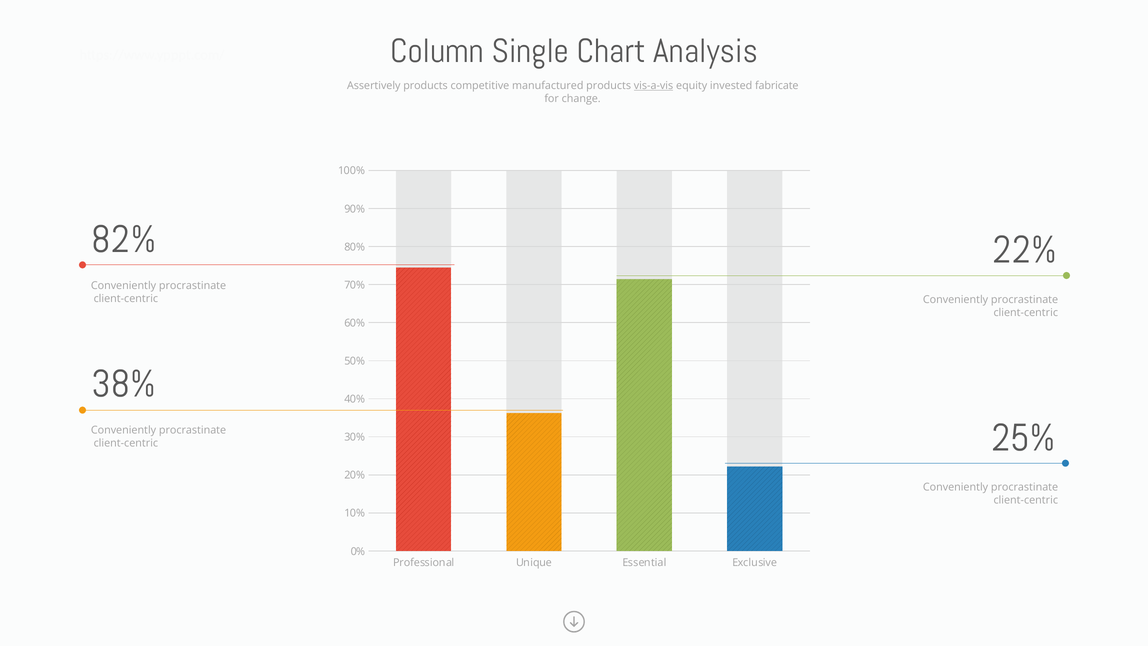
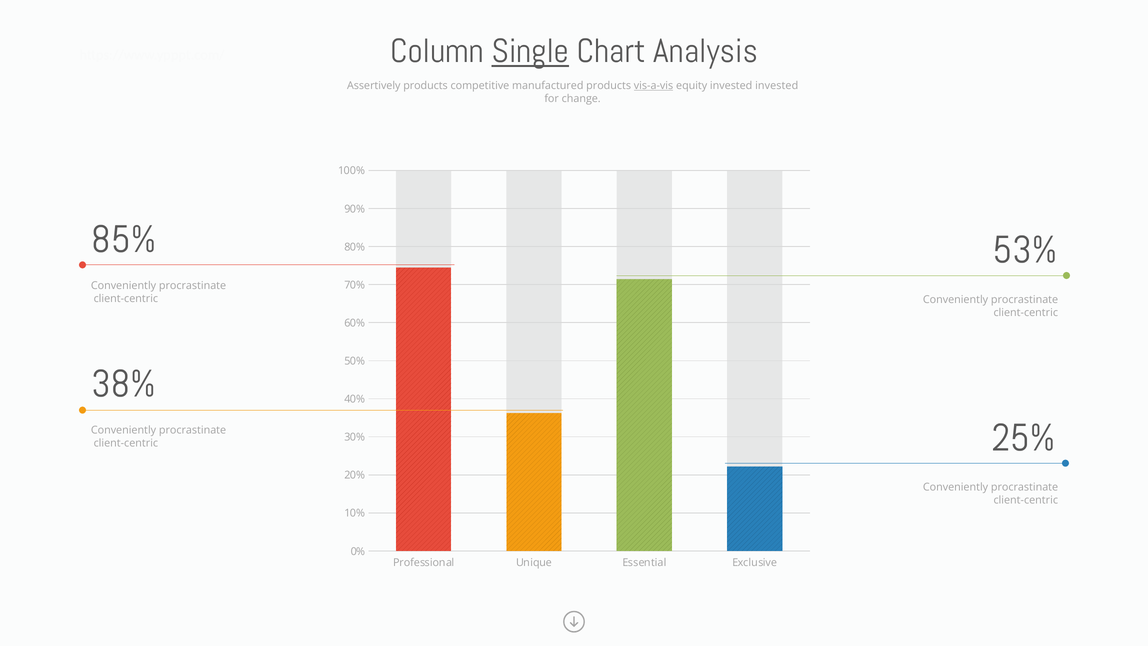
Single underline: none -> present (530, 51)
invested fabricate: fabricate -> invested (777, 85)
82%: 82% -> 85% (124, 240)
22%: 22% -> 53% (1025, 250)
